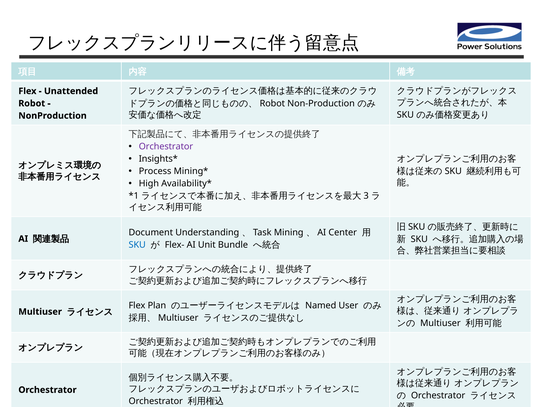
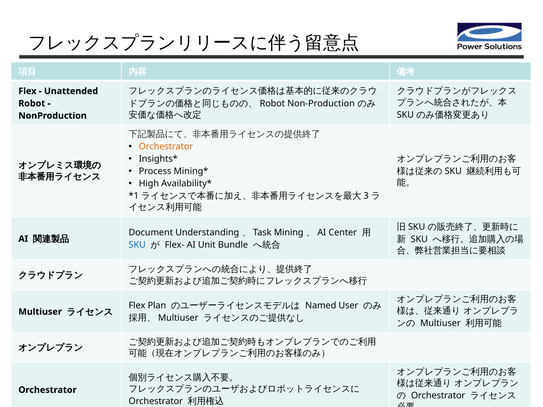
Orchestrator colour: purple -> orange (166, 147)
